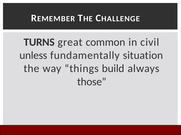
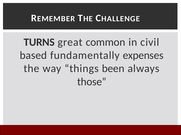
unless: unless -> based (33, 56)
situation: situation -> expenses (143, 56)
build: build -> been (113, 69)
